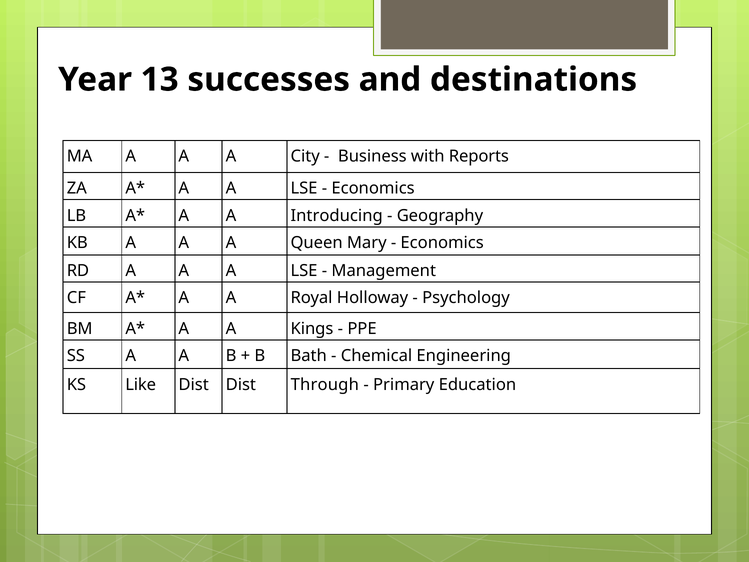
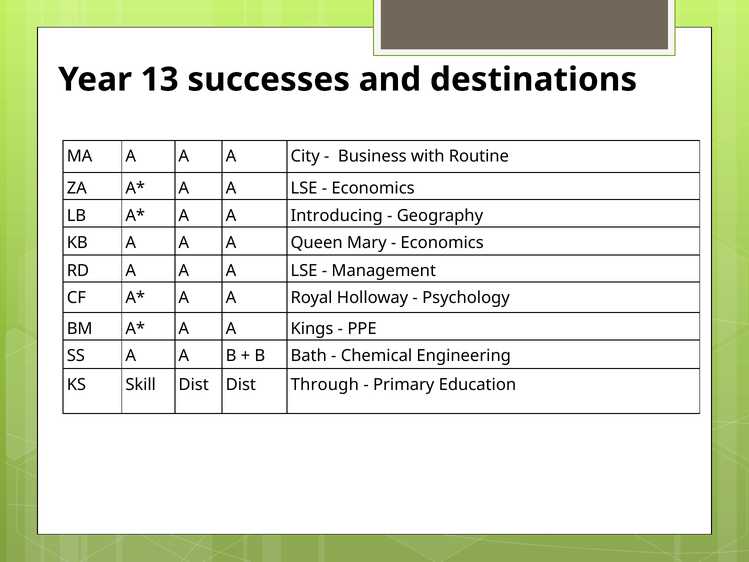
Reports: Reports -> Routine (479, 156)
Like: Like -> Skill (141, 384)
